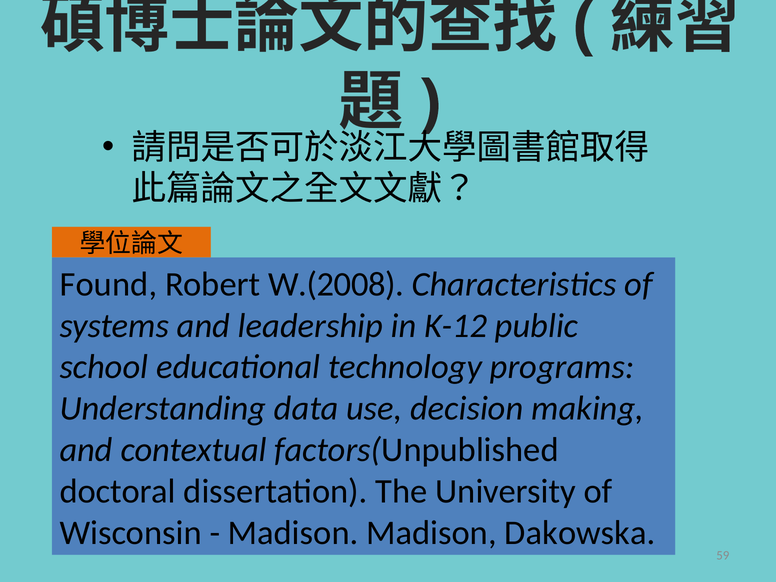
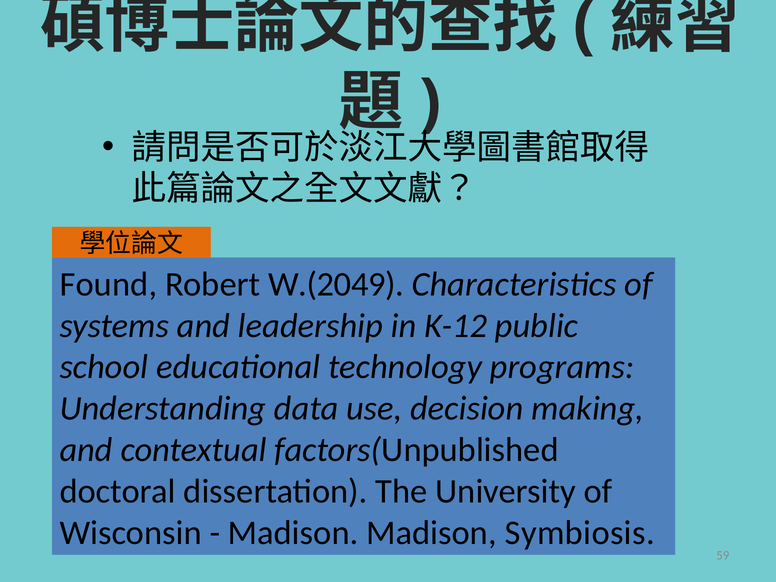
W.(2008: W.(2008 -> W.(2049 (336, 284)
Dakowska: Dakowska -> Symbiosis (580, 533)
